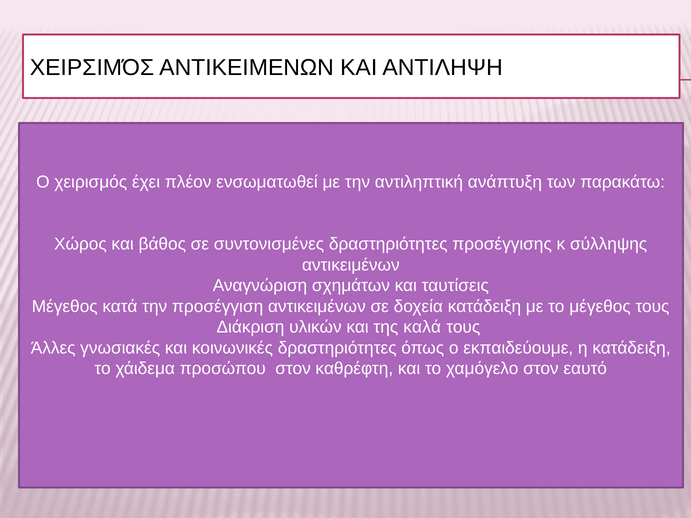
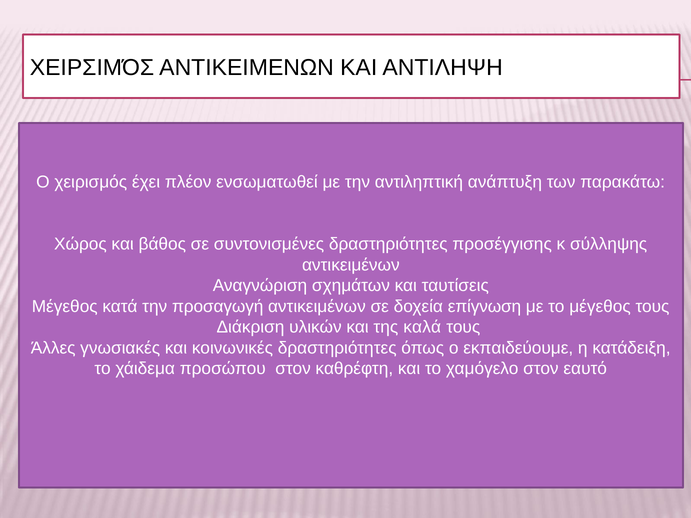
προσέγγιση: προσέγγιση -> προσαγωγή (218, 307)
δοχεία κατάδειξη: κατάδειξη -> επίγνωση (485, 307)
